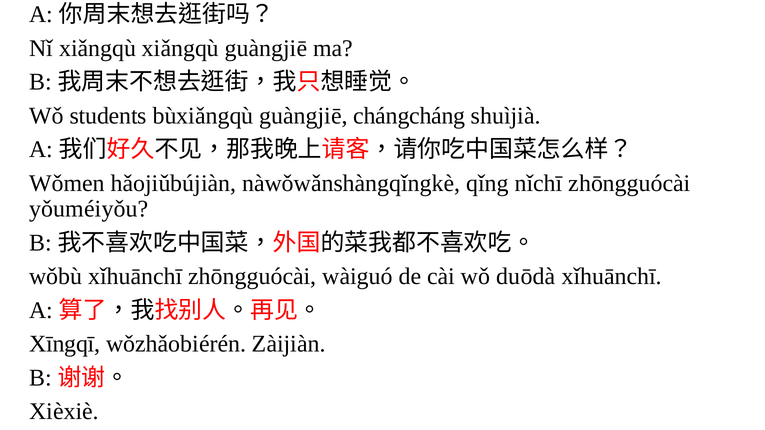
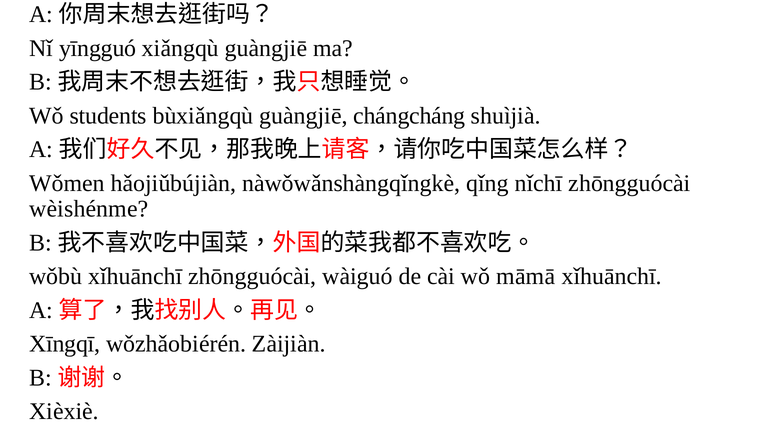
Nǐ xiǎngqù: xiǎngqù -> yīngguó (98, 48)
yǒuméiyǒu: yǒuméiyǒu -> wèishénme (89, 209)
duōdà: duōdà -> māmā (526, 277)
